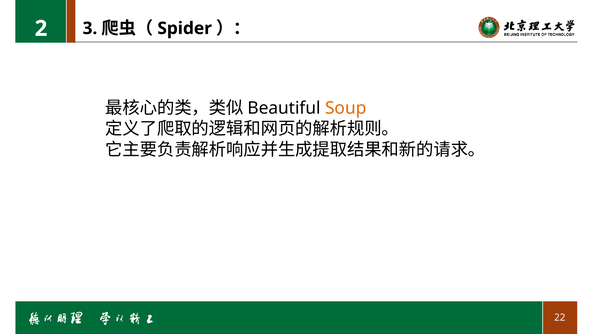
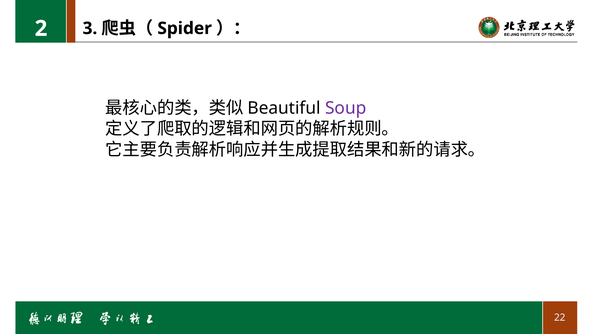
Soup colour: orange -> purple (346, 108)
